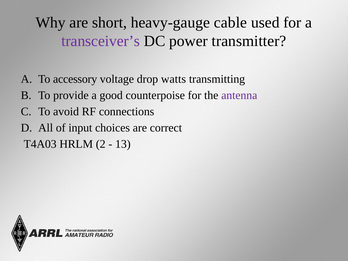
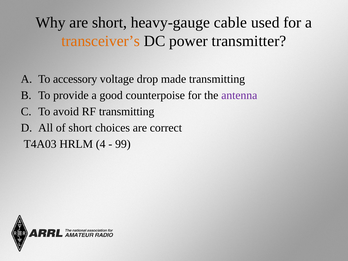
transceiver’s colour: purple -> orange (101, 41)
watts: watts -> made (174, 79)
RF connections: connections -> transmitting (127, 112)
of input: input -> short (80, 128)
2: 2 -> 4 (101, 144)
13: 13 -> 99 (123, 144)
